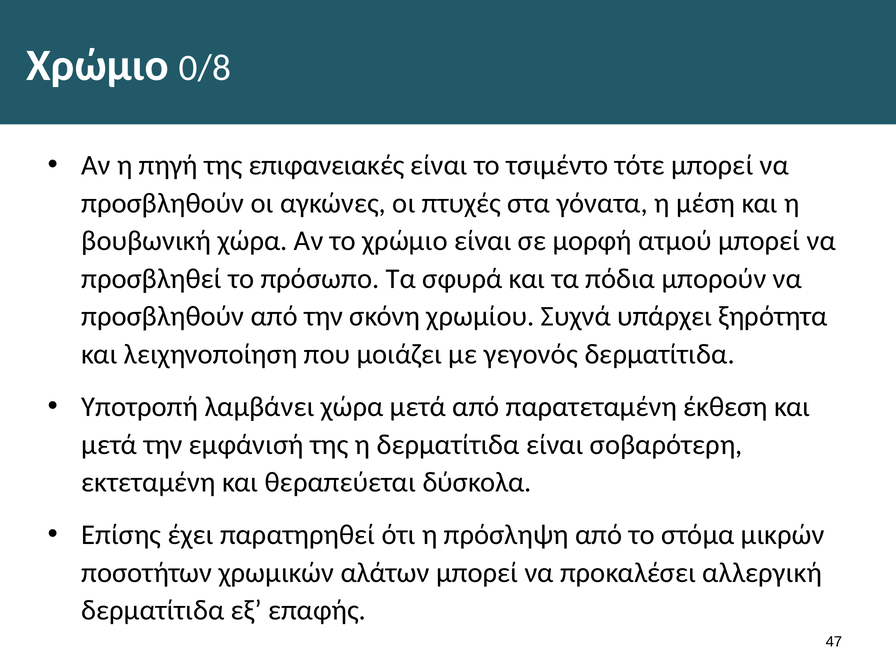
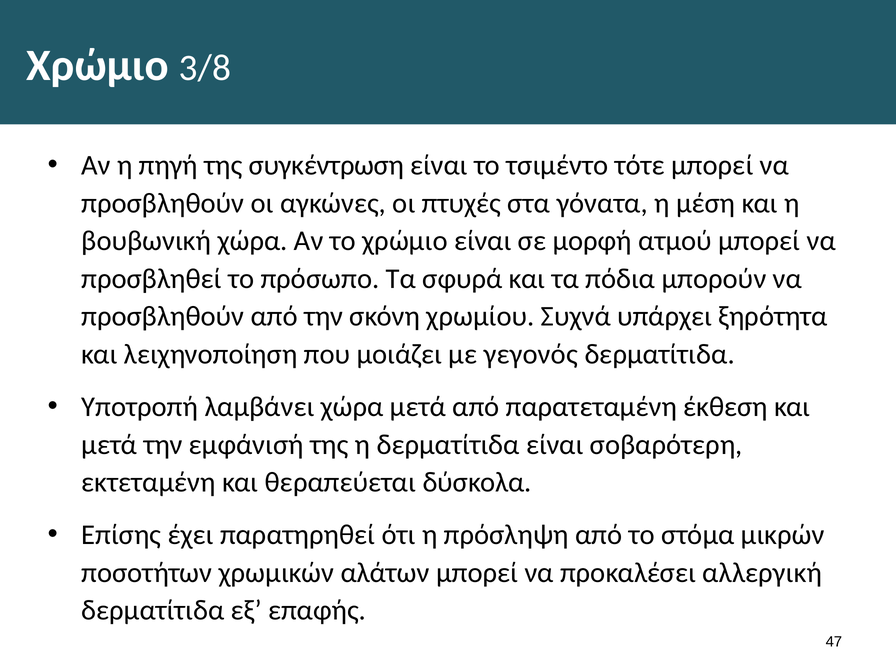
0/8: 0/8 -> 3/8 (205, 68)
επιφανειακές: επιφανειακές -> συγκέντρωση (327, 165)
